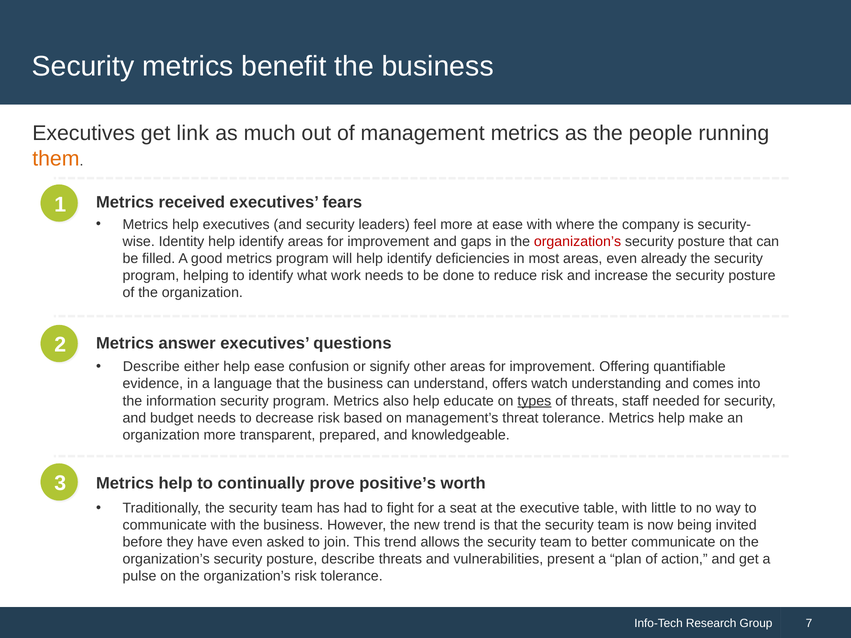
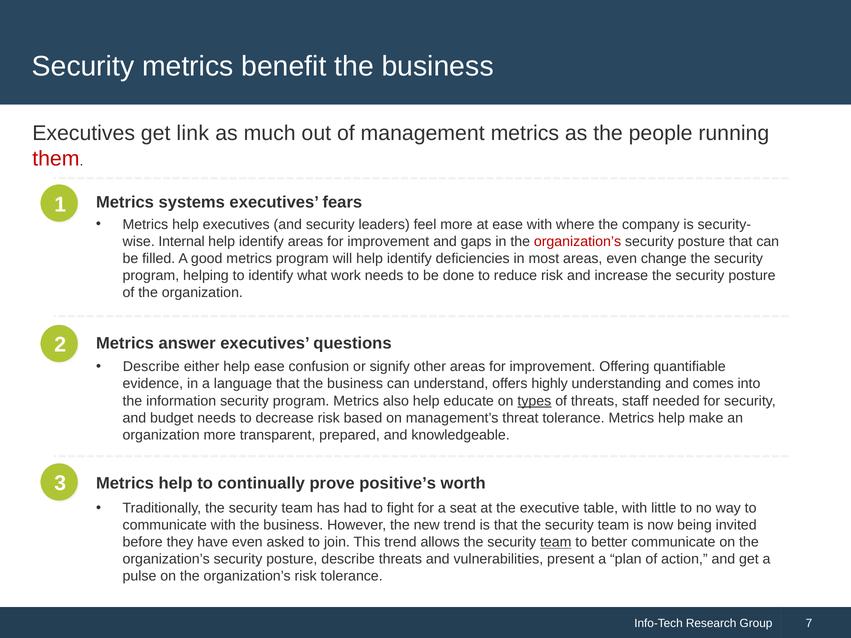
them colour: orange -> red (56, 159)
received: received -> systems (192, 202)
Identity: Identity -> Internal (182, 242)
already: already -> change (664, 259)
watch: watch -> highly (550, 384)
team underline: none -> present (556, 542)
